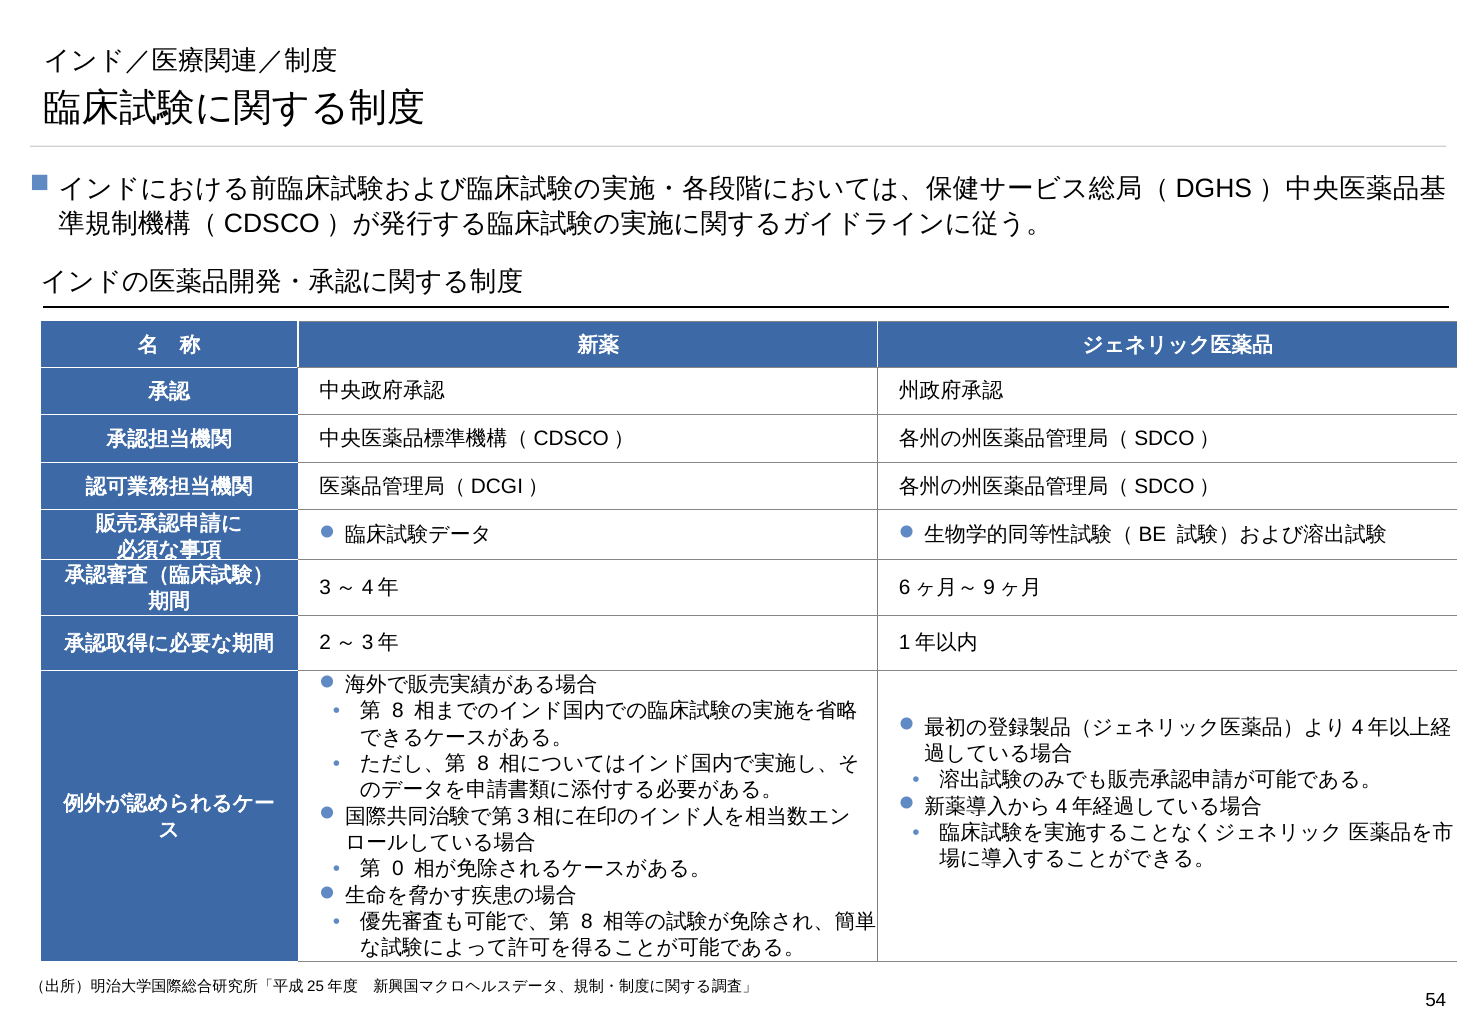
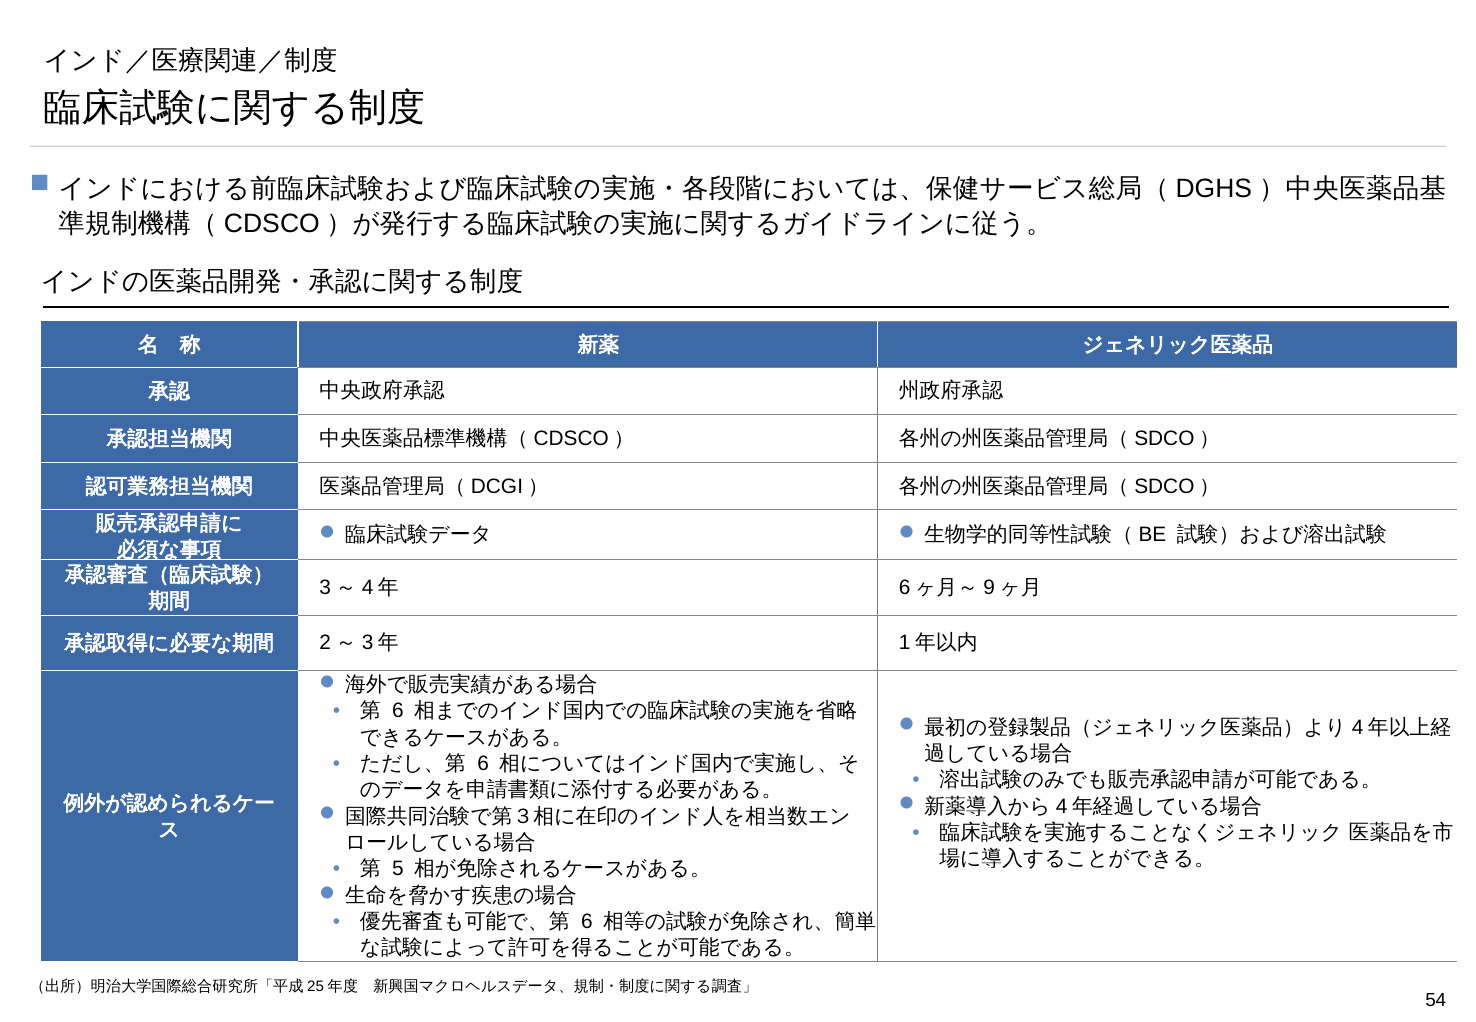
8: 8 -> 6 (398, 711)
8: 8 -> 6 (483, 763)
0: 0 -> 5 (398, 869)
8: 8 -> 6 (587, 921)
